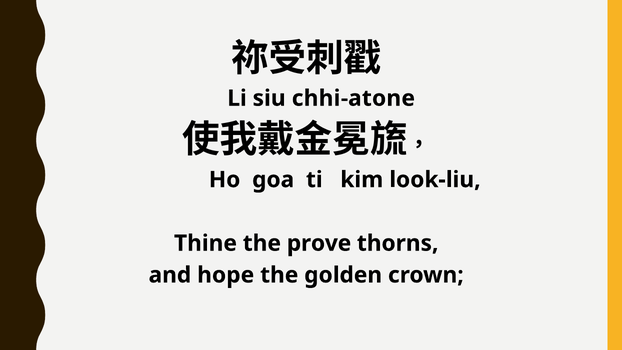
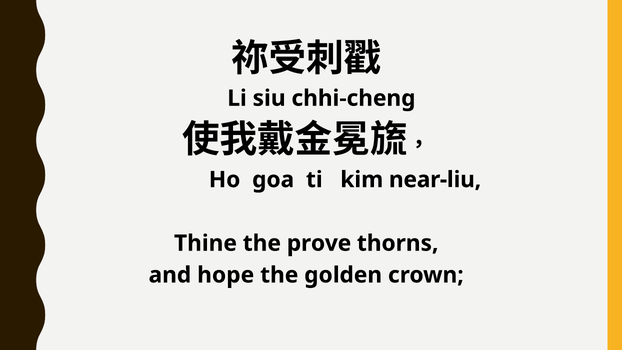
chhi-atone: chhi-atone -> chhi-cheng (353, 98)
look-liu: look-liu -> near-liu (435, 180)
